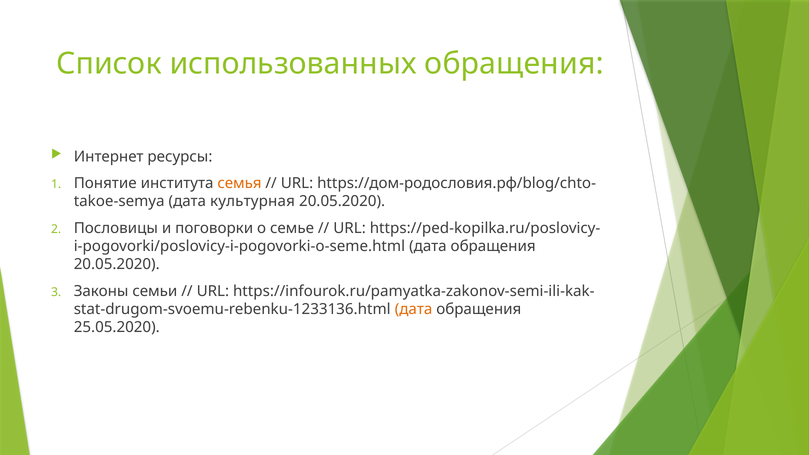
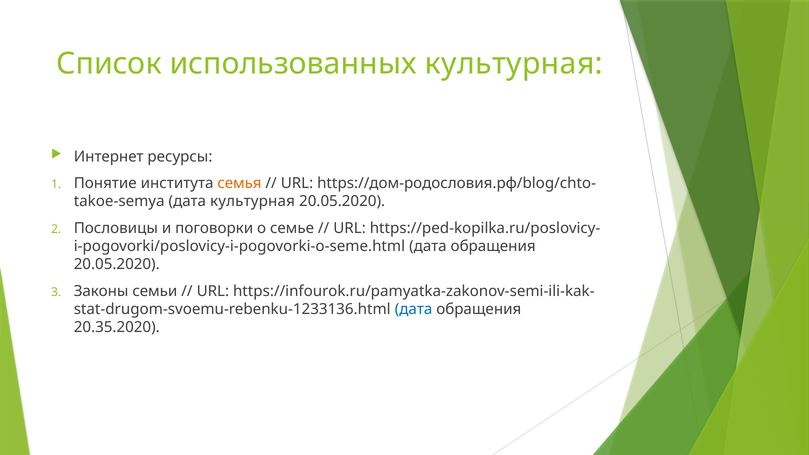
использованных обращения: обращения -> культурная (514, 64)
дата colour: orange -> blue (414, 309)
25.05.2020: 25.05.2020 -> 20.35.2020 (117, 327)
